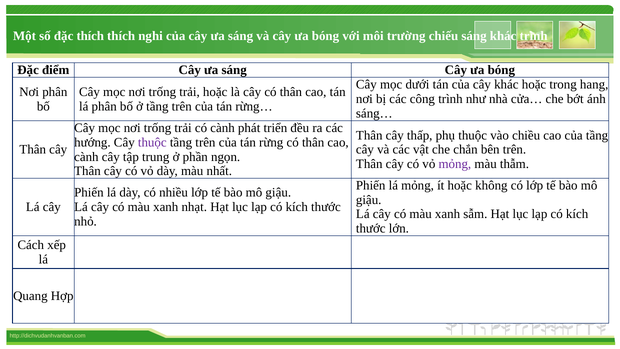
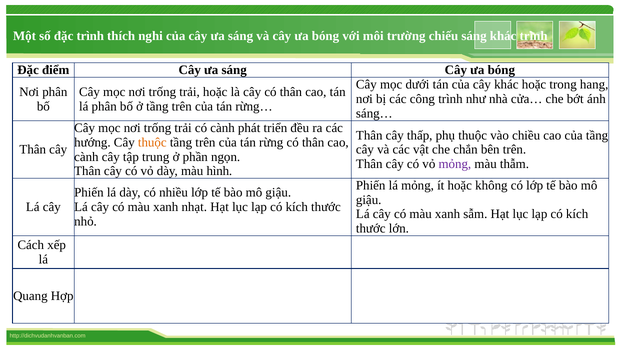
đặc thích: thích -> trình (90, 36)
thuộc colour: purple -> orange (152, 142)
nhất: nhất -> hình (219, 171)
